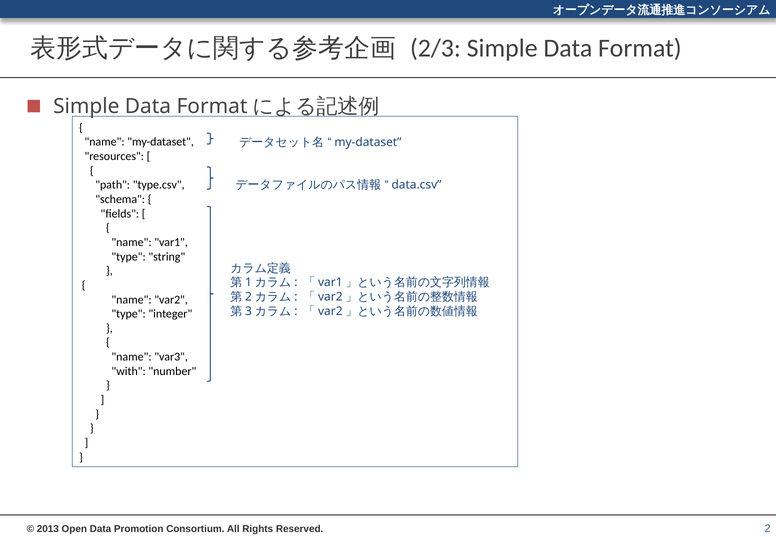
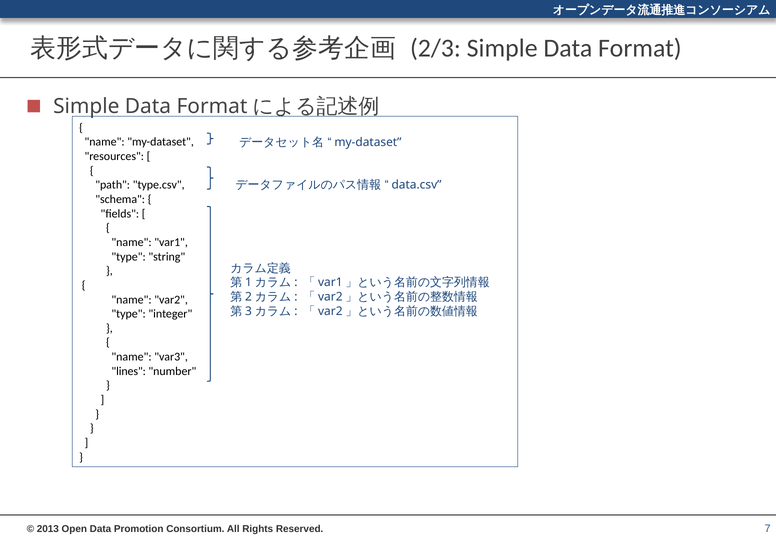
with: with -> lines (129, 371)
2: 2 -> 7 (768, 529)
